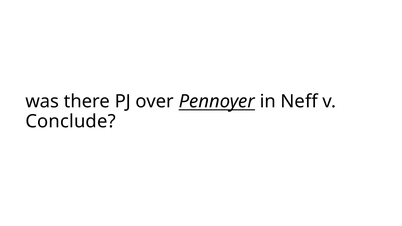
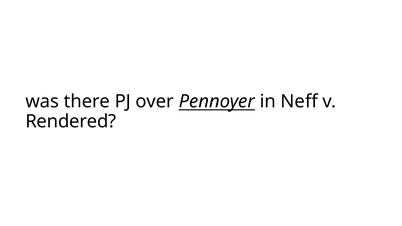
Conclude: Conclude -> Rendered (71, 121)
